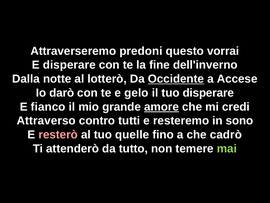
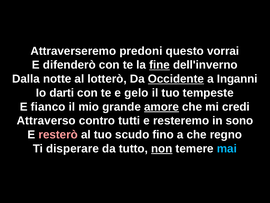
E disperare: disperare -> difenderò (69, 65)
fine underline: none -> present (160, 65)
Accese: Accese -> Inganni (237, 79)
darò: darò -> darti (62, 93)
tuo disperare: disperare -> tempeste (208, 93)
quelle: quelle -> scudo (132, 134)
cadrò: cadrò -> regno (226, 134)
attenderò: attenderò -> disperare (73, 148)
non underline: none -> present (162, 148)
mai colour: light green -> light blue (227, 148)
